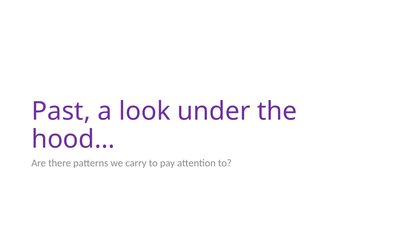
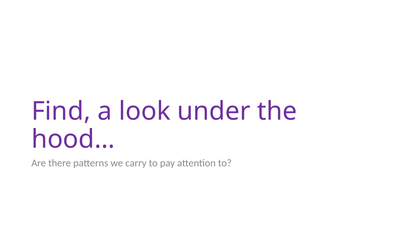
Past: Past -> Find (61, 111)
